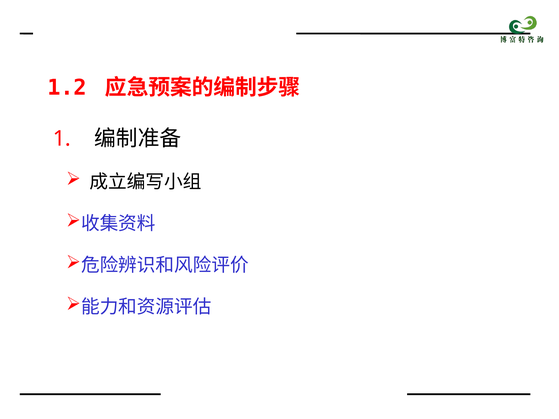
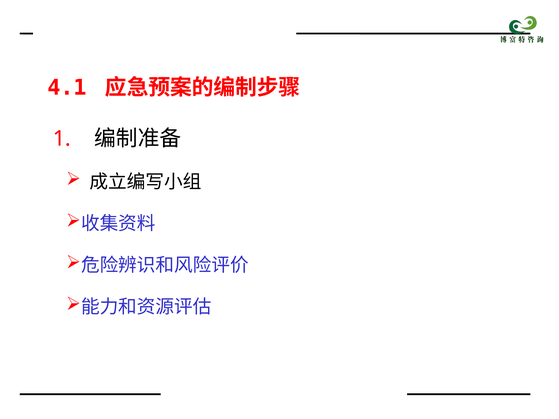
1.2: 1.2 -> 4.1 (67, 88)
